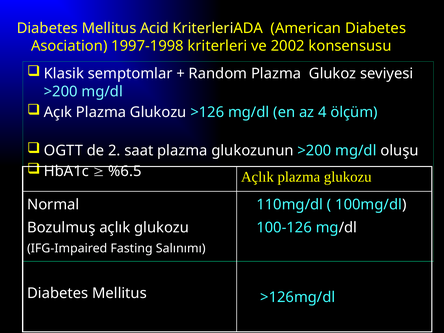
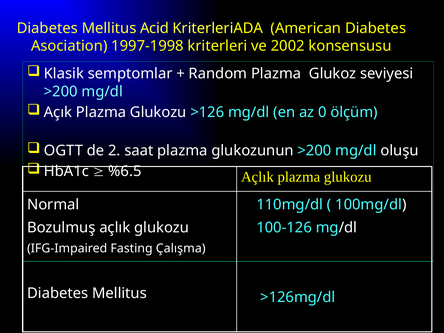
4: 4 -> 0 (322, 112)
Salınımı: Salınımı -> Çalışma (181, 249)
